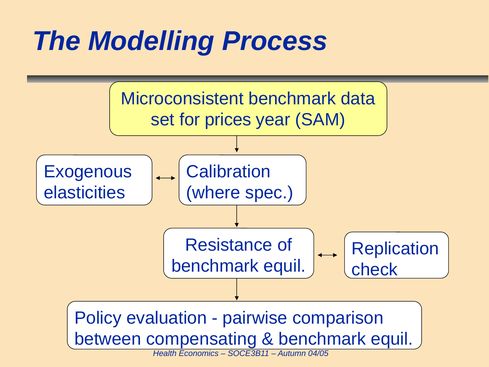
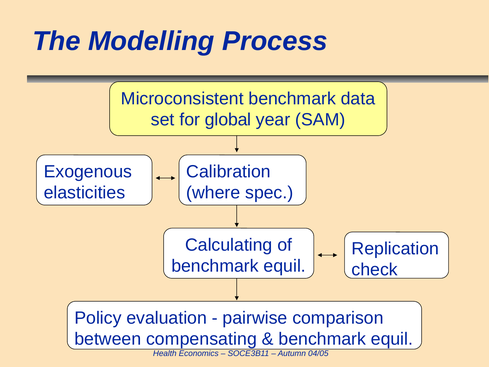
prices: prices -> global (228, 120)
Resistance: Resistance -> Calculating (229, 245)
